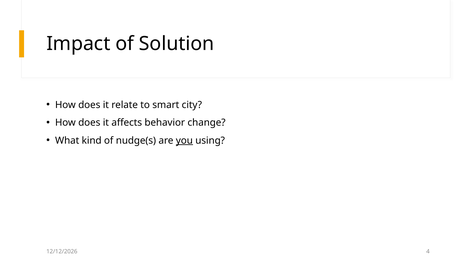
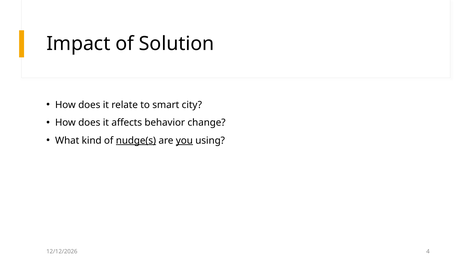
nudge(s underline: none -> present (136, 140)
